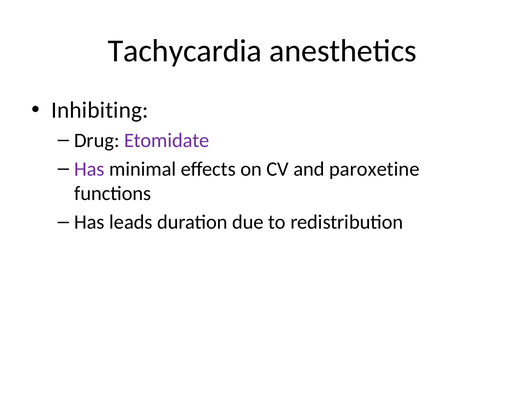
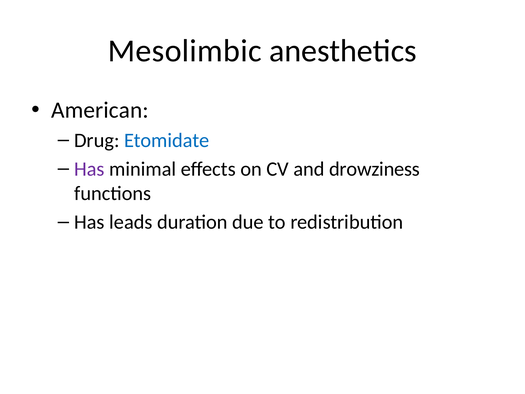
Tachycardia: Tachycardia -> Mesolimbic (185, 51)
Inhibiting: Inhibiting -> American (100, 110)
Etomidate colour: purple -> blue (167, 140)
paroxetine: paroxetine -> drowziness (374, 169)
